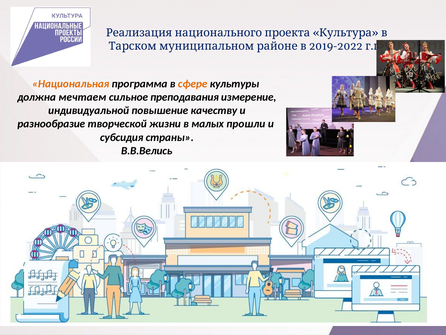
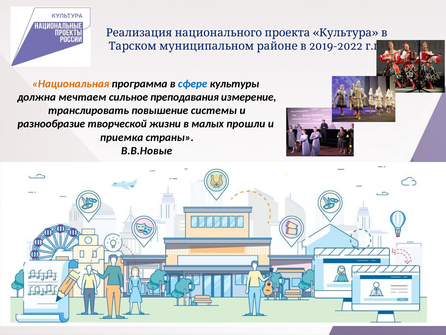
сфере colour: orange -> blue (193, 84)
индивидуальной: индивидуальной -> транслировать (89, 110)
качеству: качеству -> системы (214, 110)
субсидия: субсидия -> приемка (122, 137)
В.В.Велись: В.В.Велись -> В.В.Новые (147, 151)
